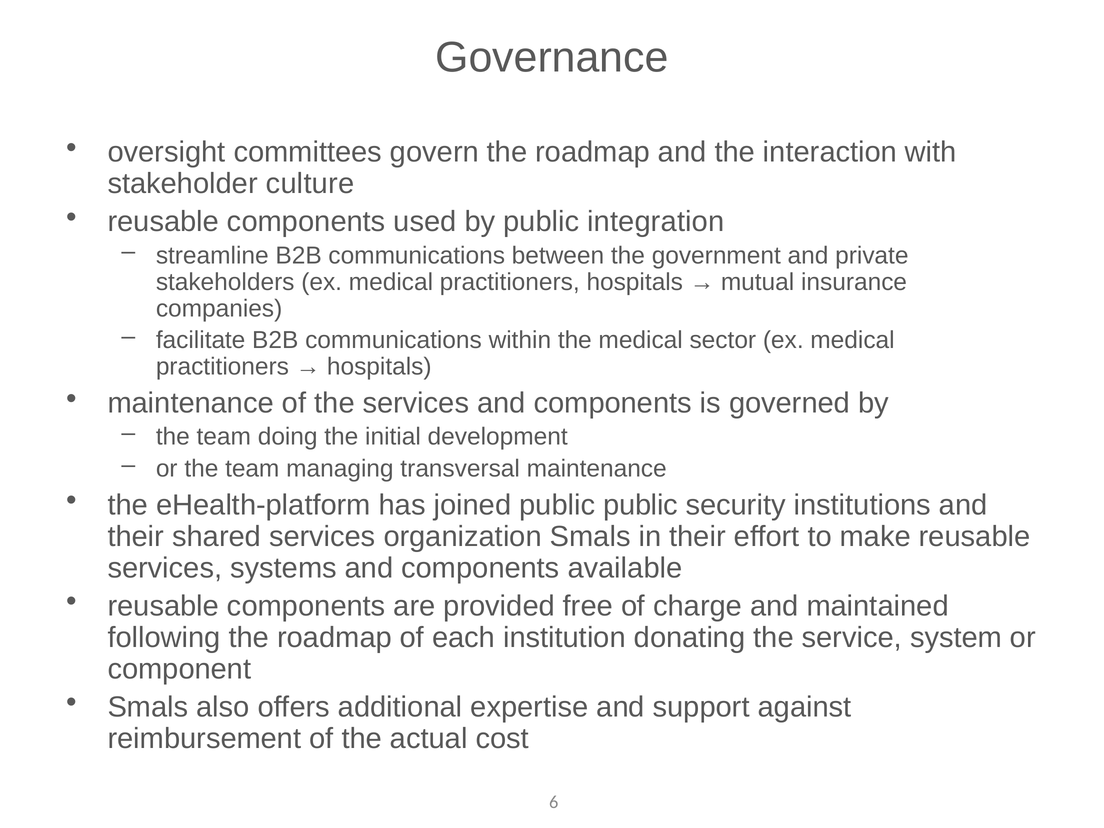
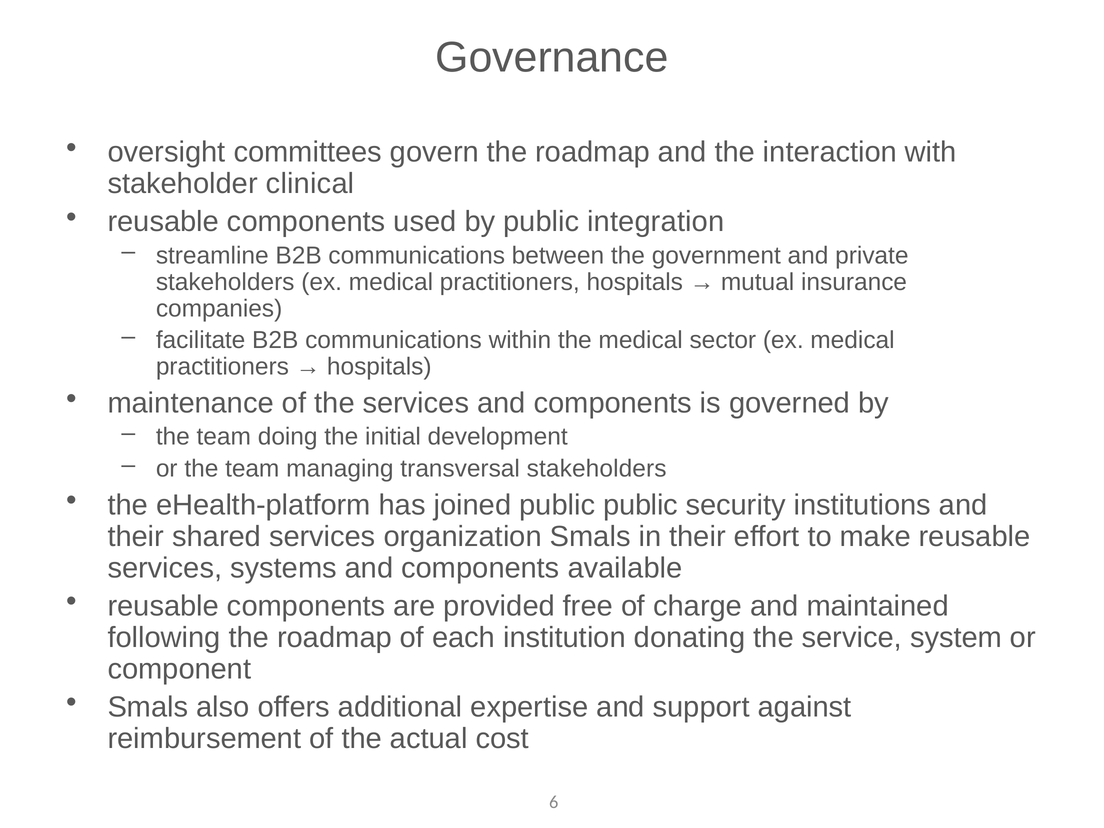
culture: culture -> clinical (310, 184)
transversal maintenance: maintenance -> stakeholders (597, 469)
